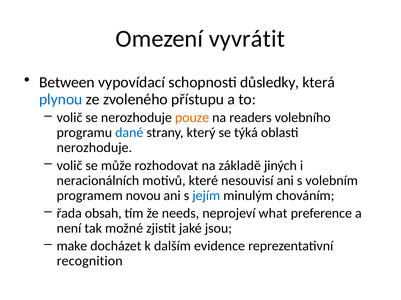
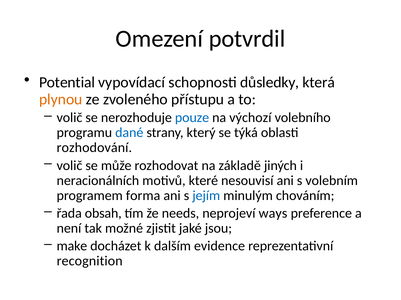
vyvrátit: vyvrátit -> potvrdil (247, 39)
Between: Between -> Potential (67, 83)
plynou colour: blue -> orange (61, 99)
pouze colour: orange -> blue (192, 118)
readers: readers -> výchozí (250, 118)
nerozhoduje: nerozhoduje -> rozhodování (94, 148)
novou: novou -> forma (143, 196)
what: what -> ways (273, 214)
